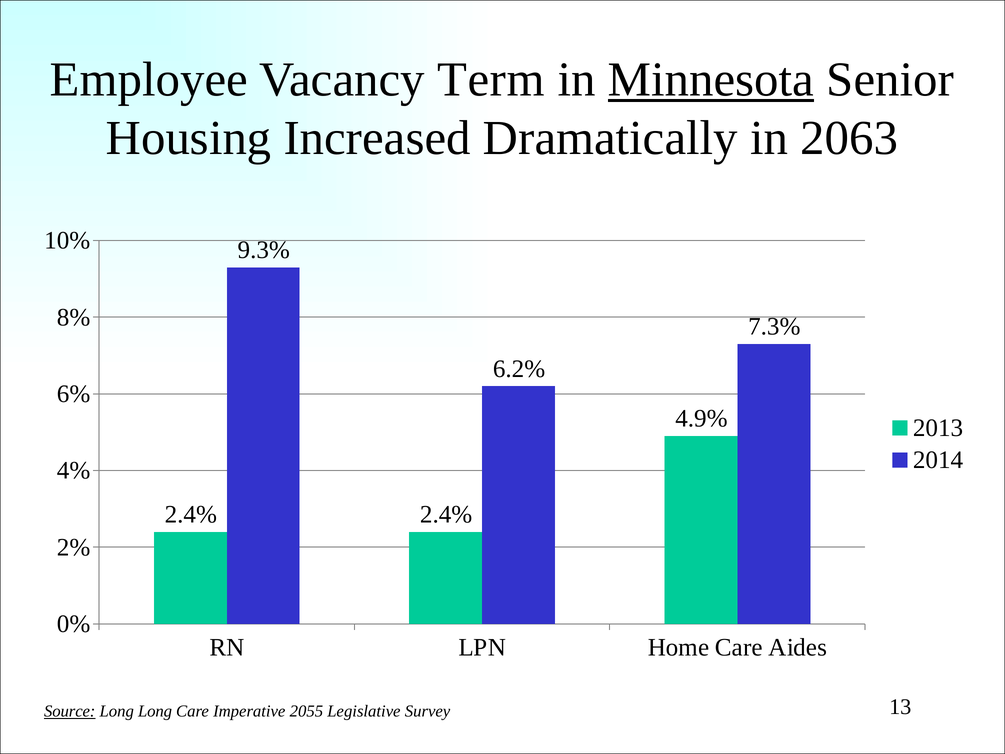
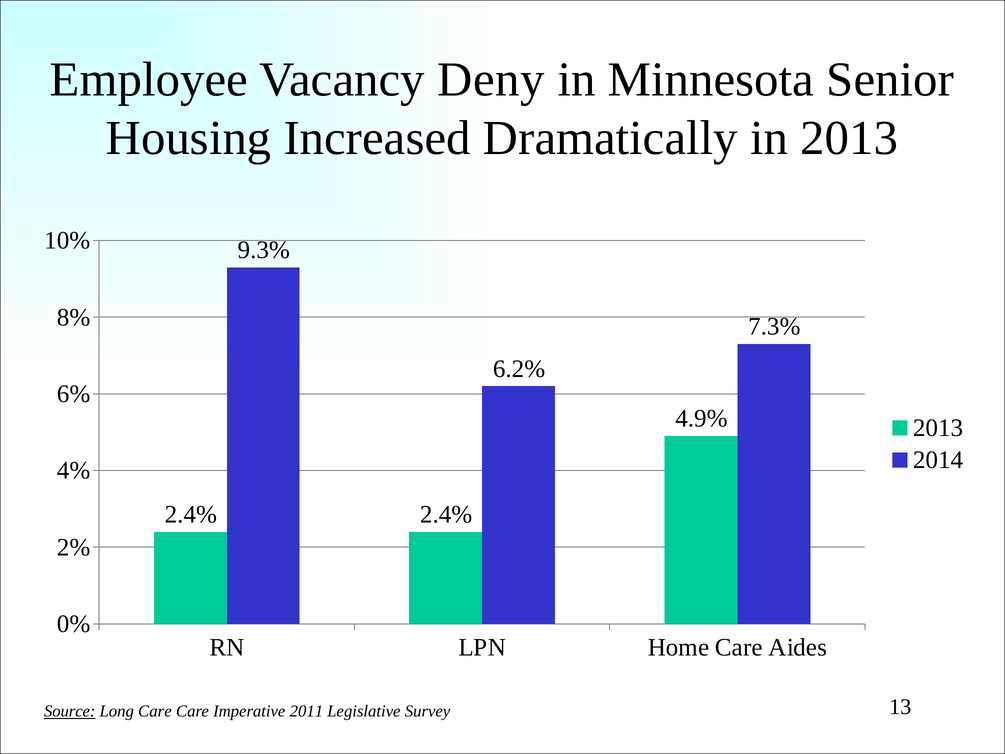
Term: Term -> Deny (491, 80)
Minnesota underline: present -> none (711, 80)
in 2063: 2063 -> 2013 (849, 138)
Long Long: Long -> Care (155, 711)
2055: 2055 -> 2011 (306, 711)
